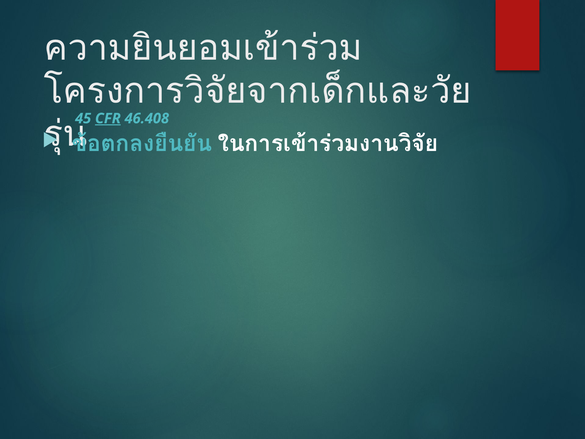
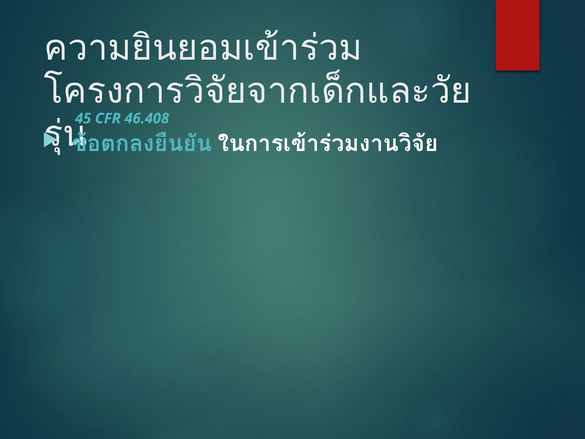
CFR underline: present -> none (108, 118)
